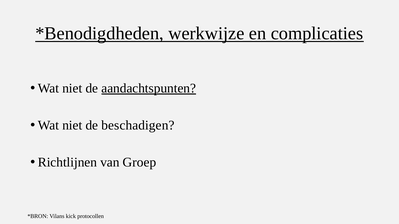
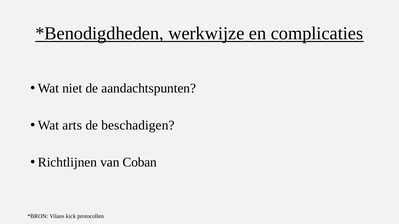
aandachtspunten underline: present -> none (149, 88)
niet: niet -> arts (72, 126)
Groep: Groep -> Coban (140, 163)
